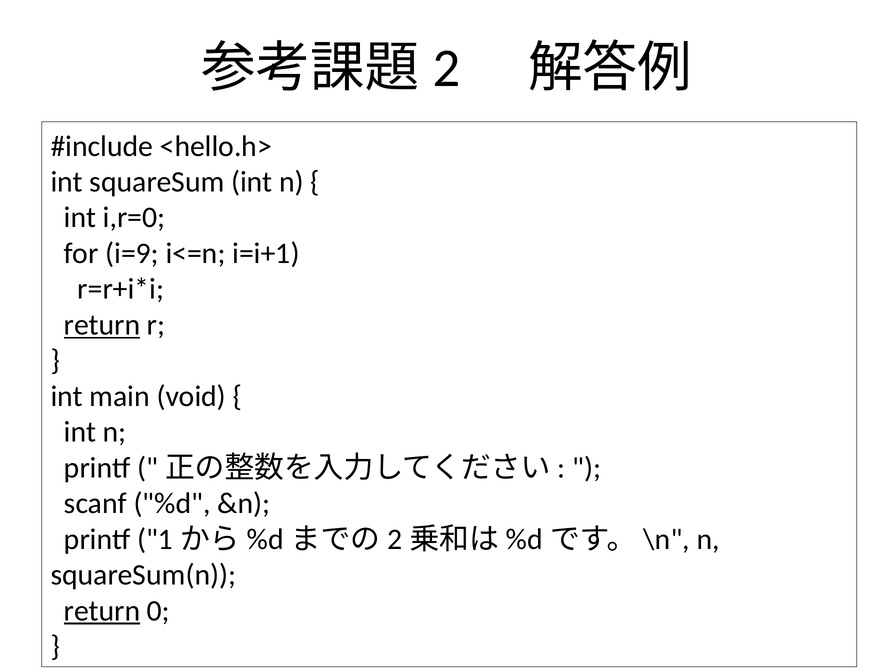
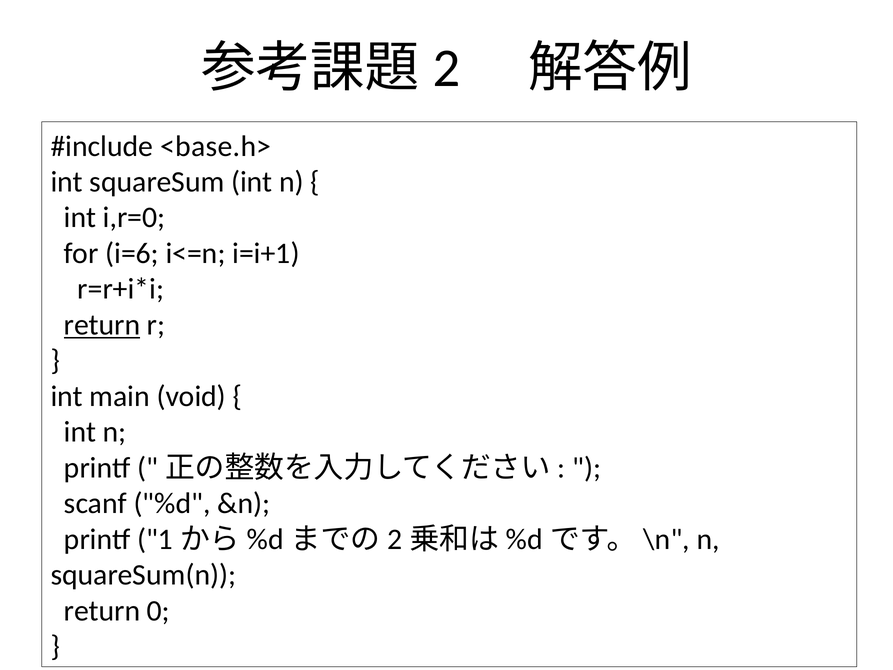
<hello.h>: <hello.h> -> <base.h> (216, 146)
i=9: i=9 -> i=6 (132, 253)
return underline: present -> none (102, 610)
